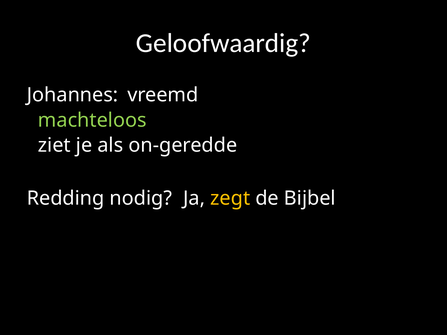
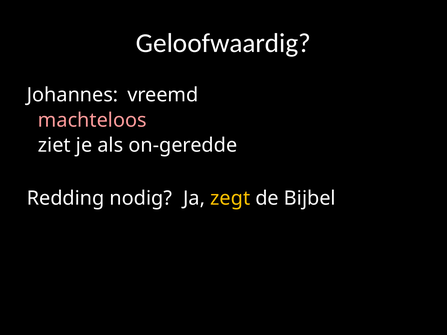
machteloos colour: light green -> pink (92, 120)
